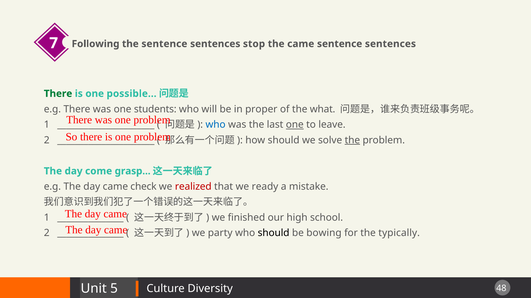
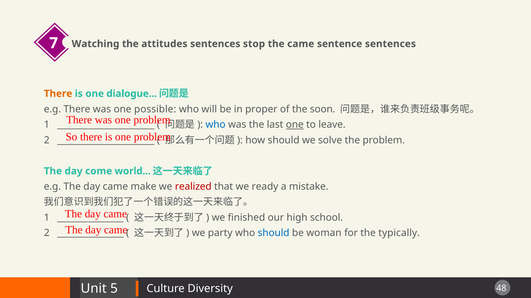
Following: Following -> Watching (96, 44)
the sentence: sentence -> attitudes (164, 44)
There colour: green -> orange (58, 94)
possible: possible -> dialogue (132, 94)
students: students -> possible (155, 109)
what: what -> soon (323, 109)
the underline: present -> none (352, 140)
grasp: grasp -> world (133, 171)
check: check -> make (143, 187)
should colour: black -> blue (274, 234)
bowing: bowing -> woman (324, 234)
